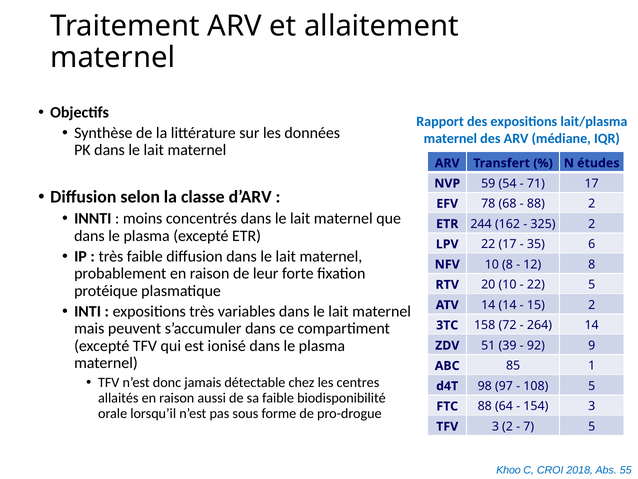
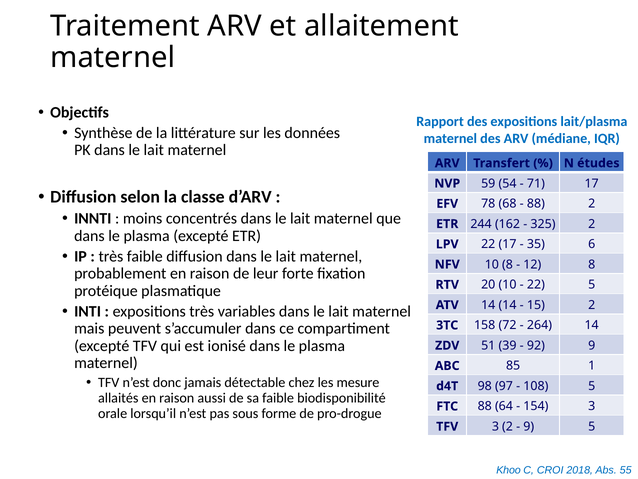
centres: centres -> mesure (358, 382)
7: 7 -> 9 (529, 426)
